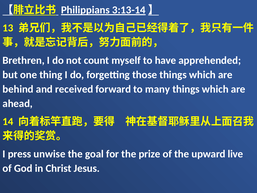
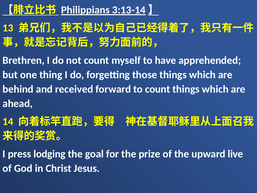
to many: many -> count (158, 89)
unwise: unwise -> lodging (50, 154)
